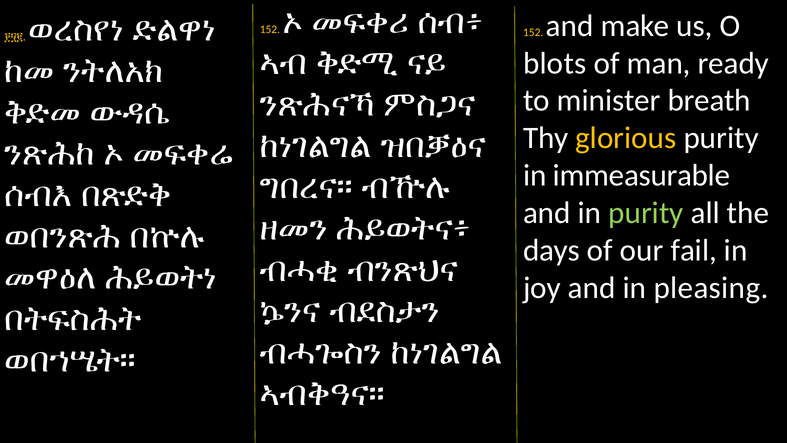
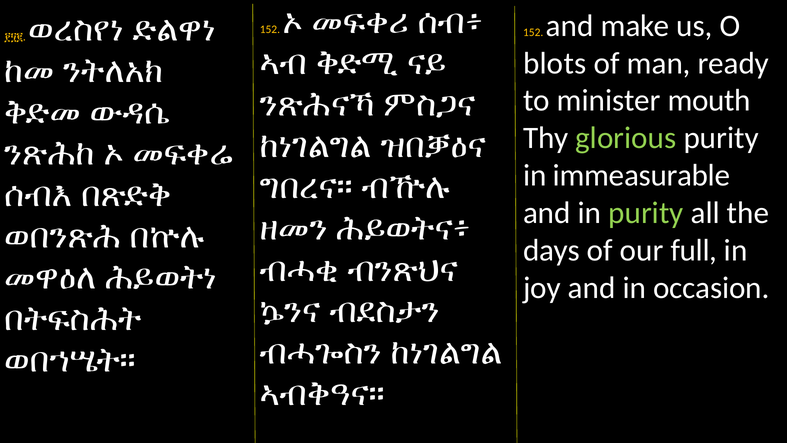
breath: breath -> mouth (709, 101)
glorious colour: yellow -> light green (626, 138)
fail: fail -> full (694, 250)
pleasing: pleasing -> occasion (711, 288)
